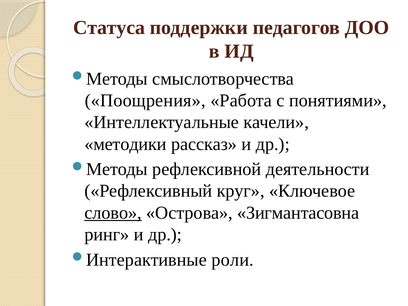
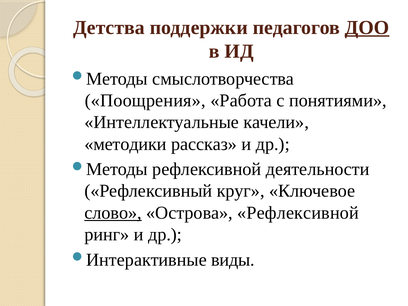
Статуса: Статуса -> Детства (109, 28)
ДОО underline: none -> present (367, 28)
Острова Зигмантасовна: Зигмантасовна -> Рефлексивной (298, 213)
роли: роли -> виды (233, 260)
